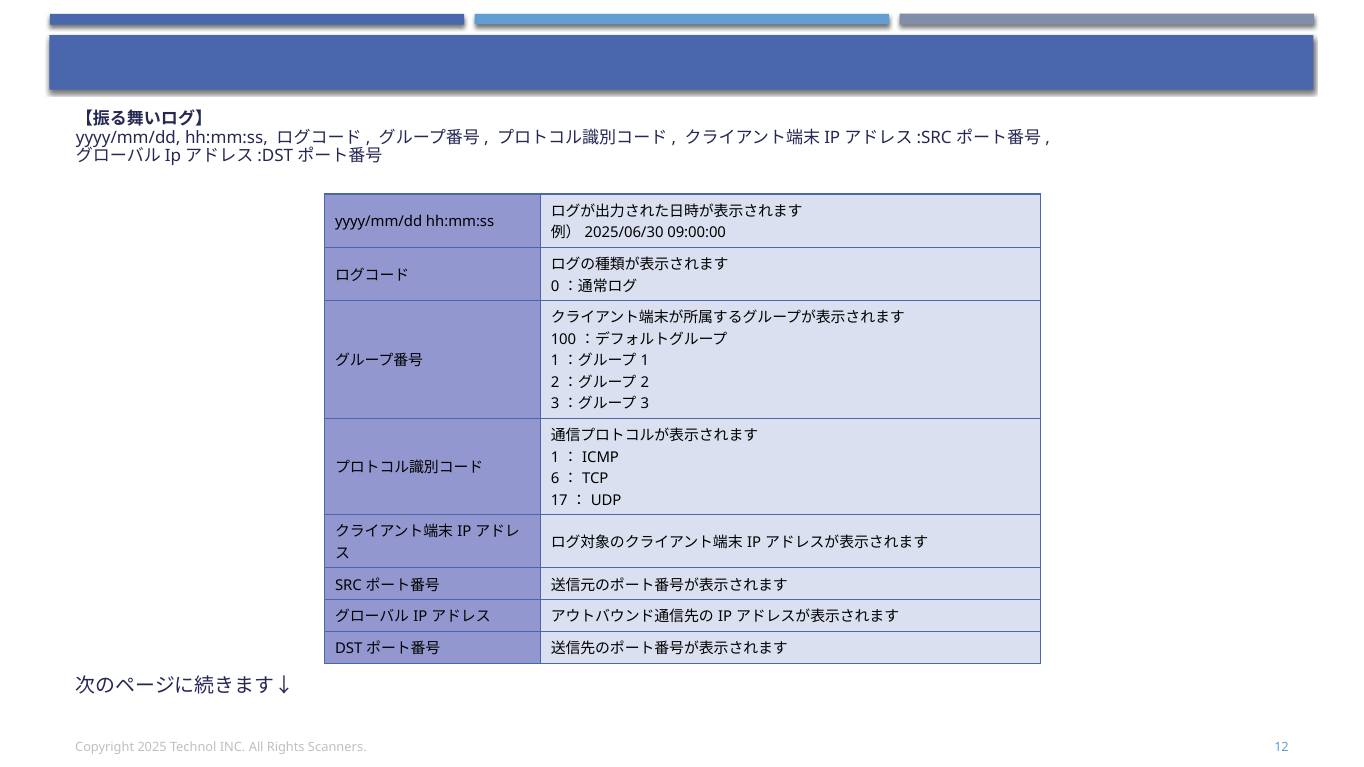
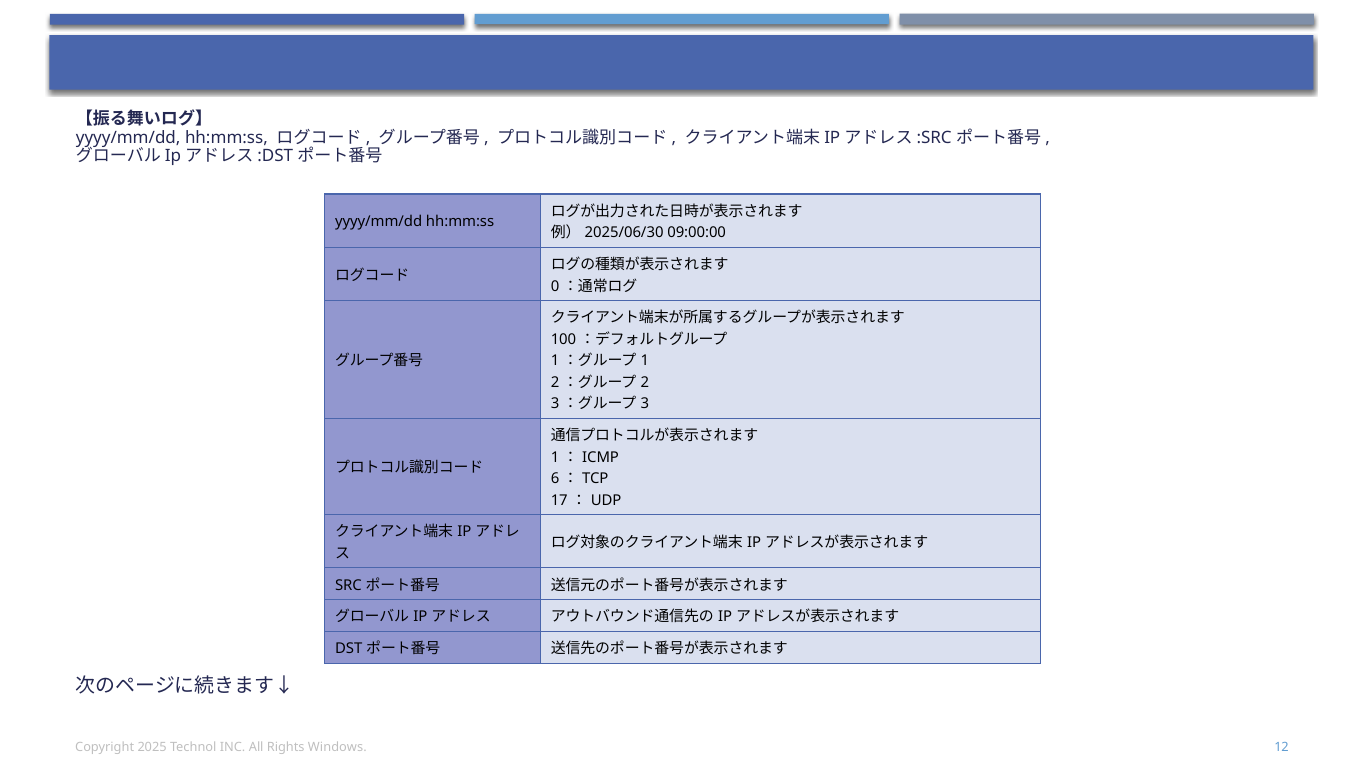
Scanners: Scanners -> Windows (337, 748)
